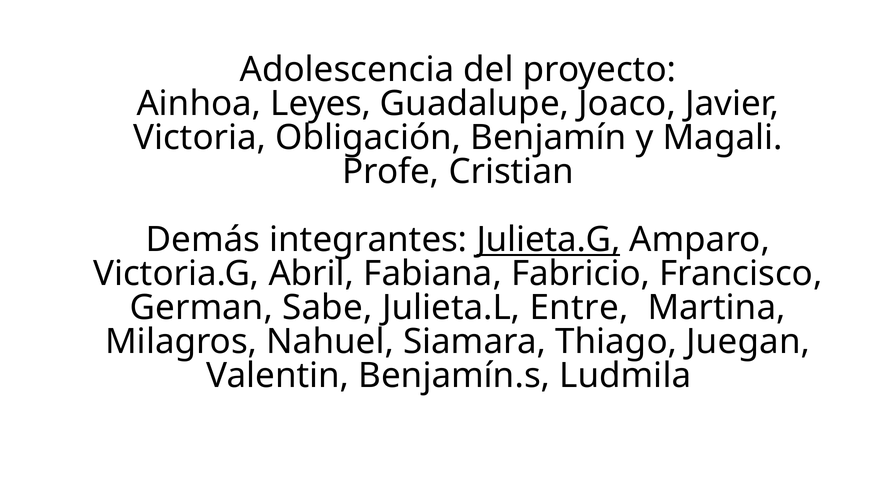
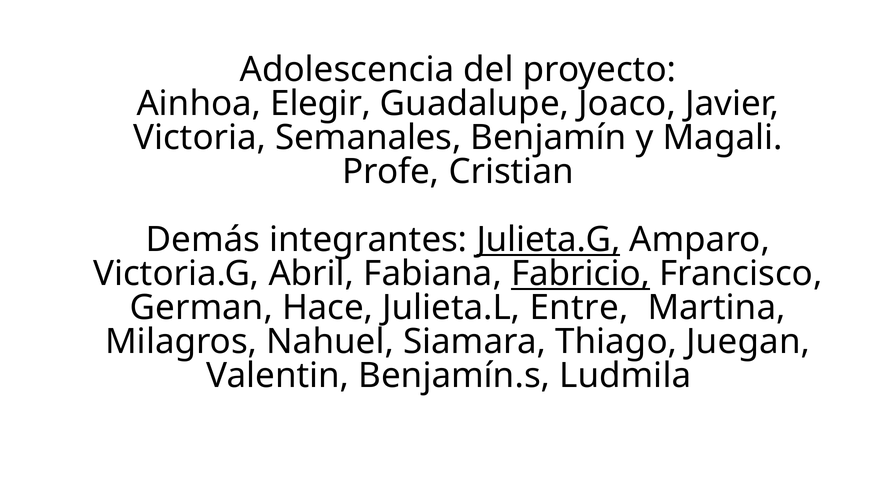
Leyes: Leyes -> Elegir (321, 104)
Obligación: Obligación -> Semanales (368, 138)
Fabricio underline: none -> present (581, 274)
Sabe: Sabe -> Hace (328, 308)
